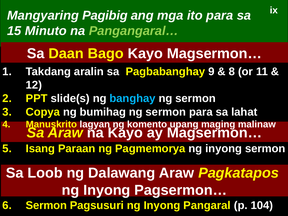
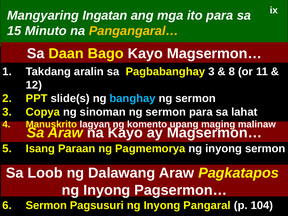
Pagibig: Pagibig -> Ingatan (105, 15)
Pangangaral… colour: light green -> yellow (134, 31)
Pagbabanghay 9: 9 -> 3 (211, 72)
bumihag: bumihag -> sinoman (103, 112)
